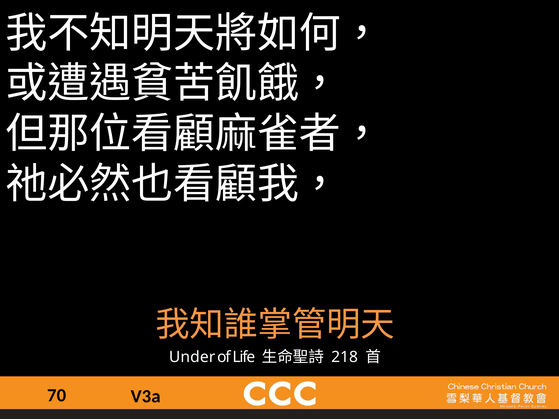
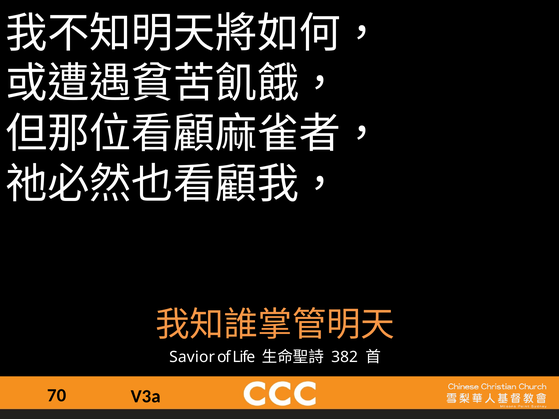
Under: Under -> Savior (192, 357)
218: 218 -> 382 (345, 357)
